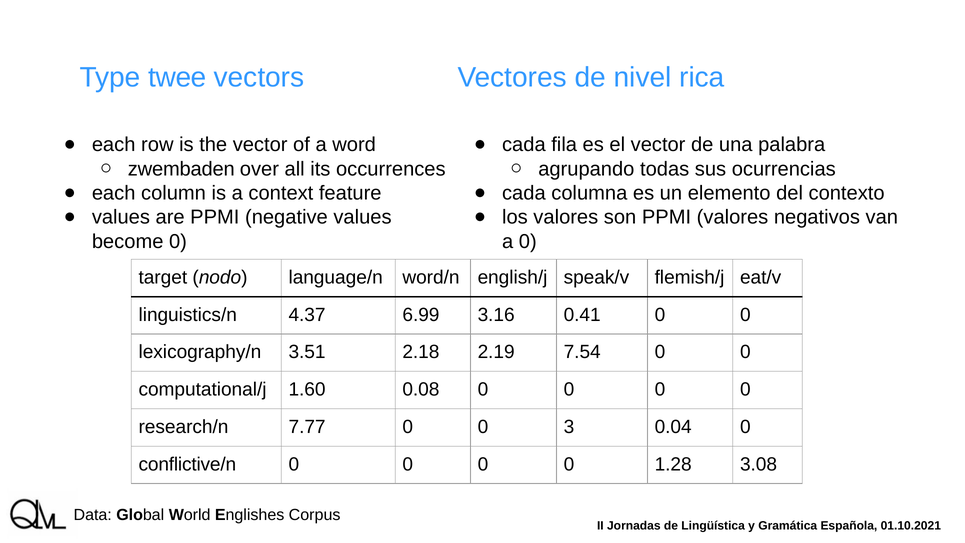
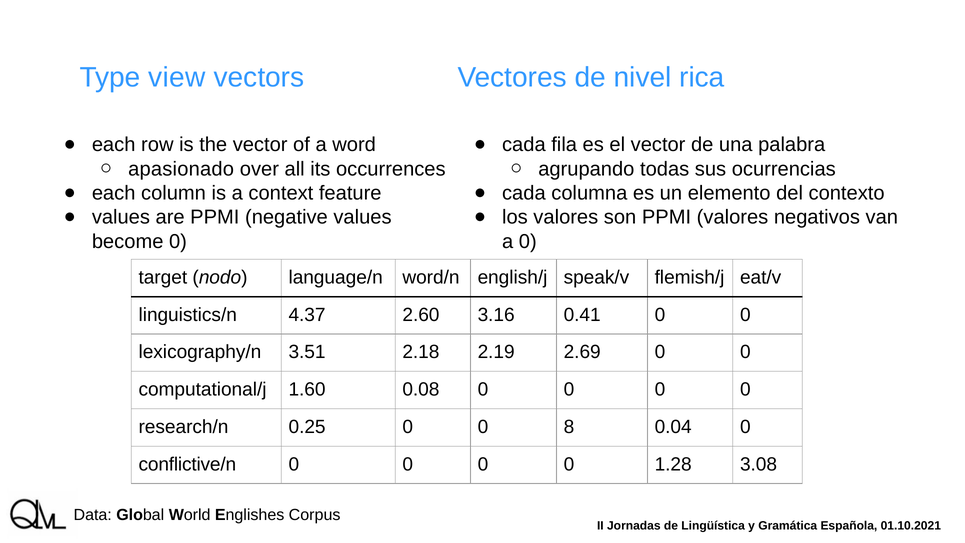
twee: twee -> view (177, 77)
zwembaden: zwembaden -> apasionado (181, 169)
6.99: 6.99 -> 2.60 (421, 315)
7.54: 7.54 -> 2.69 (582, 352)
7.77: 7.77 -> 0.25 (307, 427)
3: 3 -> 8 (569, 427)
